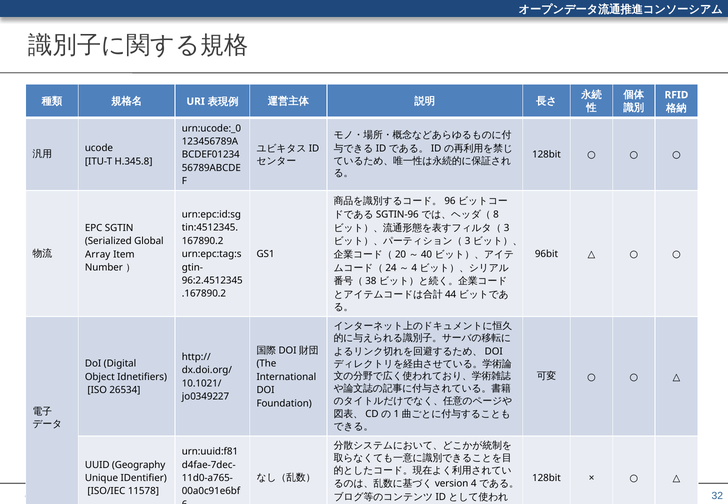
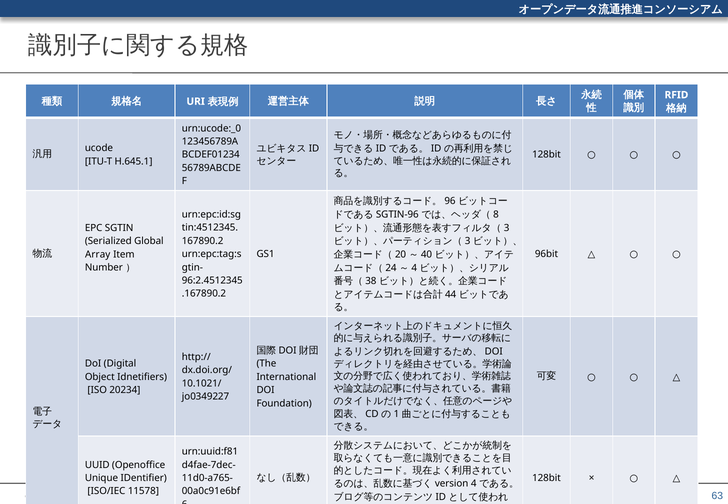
H.345.8: H.345.8 -> H.645.1 (134, 161)
26534: 26534 -> 20234 (125, 390)
Geography: Geography -> Openoffice (139, 465)
32: 32 -> 63 (717, 496)
